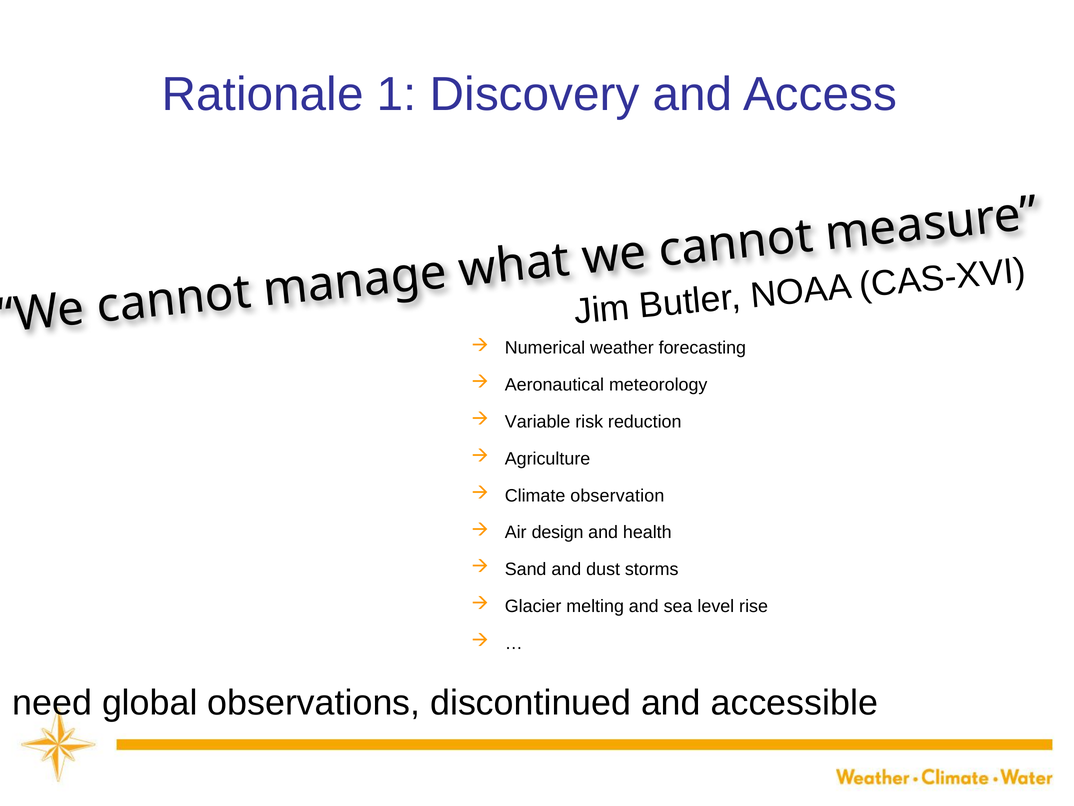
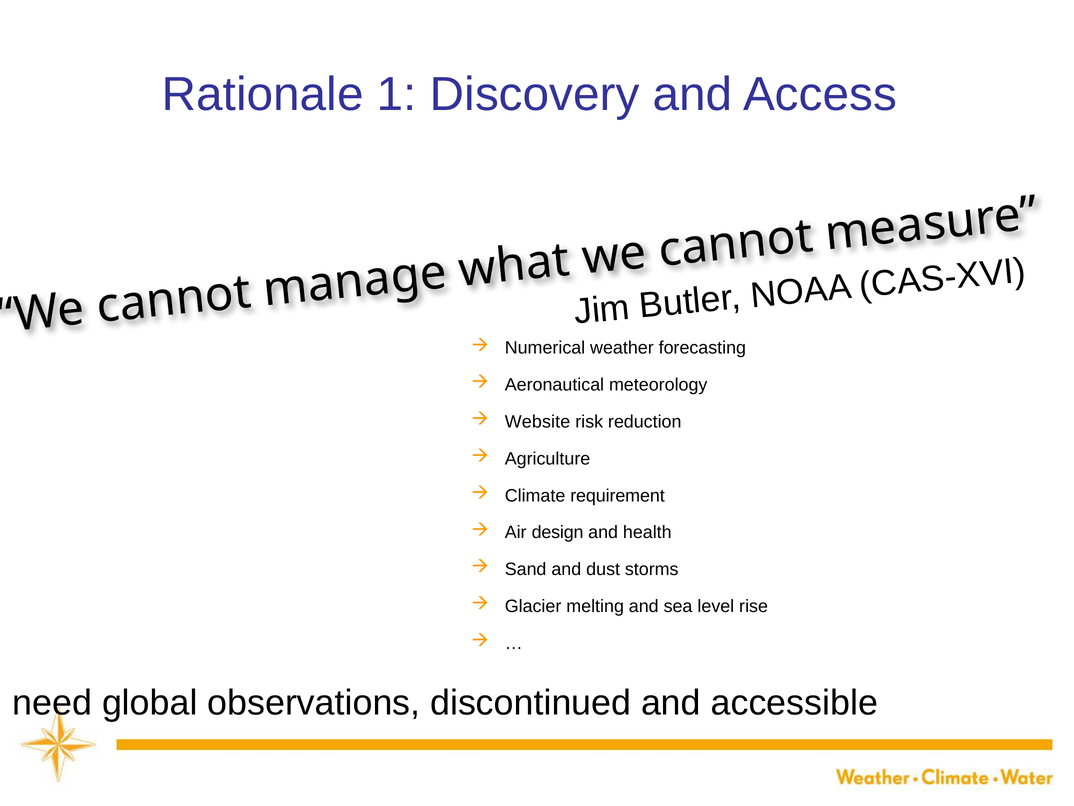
Variable: Variable -> Website (538, 422)
observation: observation -> requirement (617, 495)
